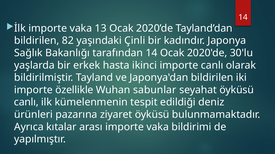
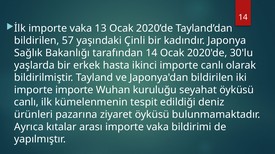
82: 82 -> 57 (68, 41)
importe özellikle: özellikle -> importe (74, 90)
sabunlar: sabunlar -> kuruluğu (155, 90)
